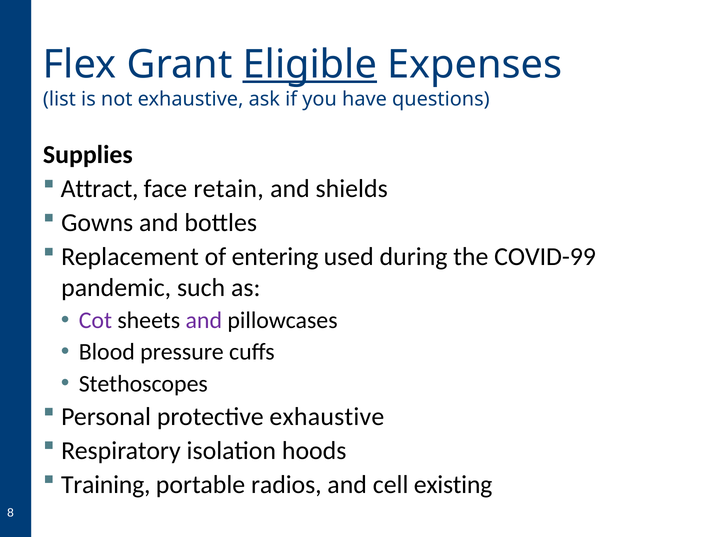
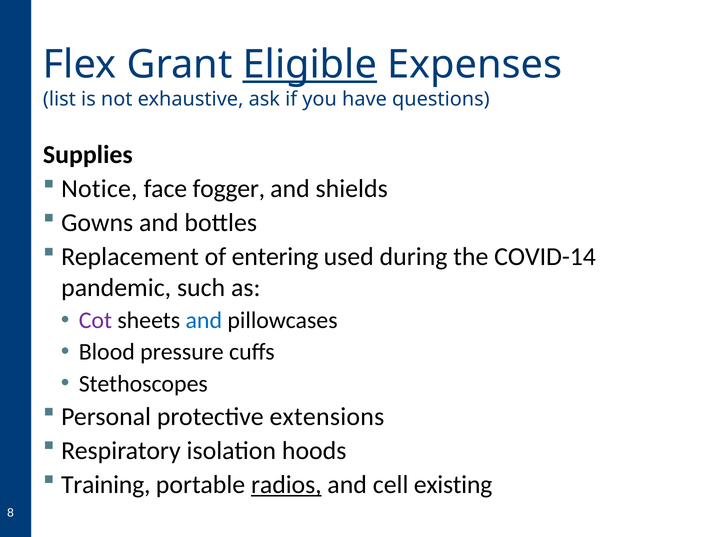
Attract: Attract -> Notice (99, 189)
retain: retain -> fogger (229, 189)
COVID-99: COVID-99 -> COVID-14 (545, 257)
and colour: purple -> blue (204, 320)
protective exhaustive: exhaustive -> extensions (327, 417)
radios underline: none -> present (286, 485)
